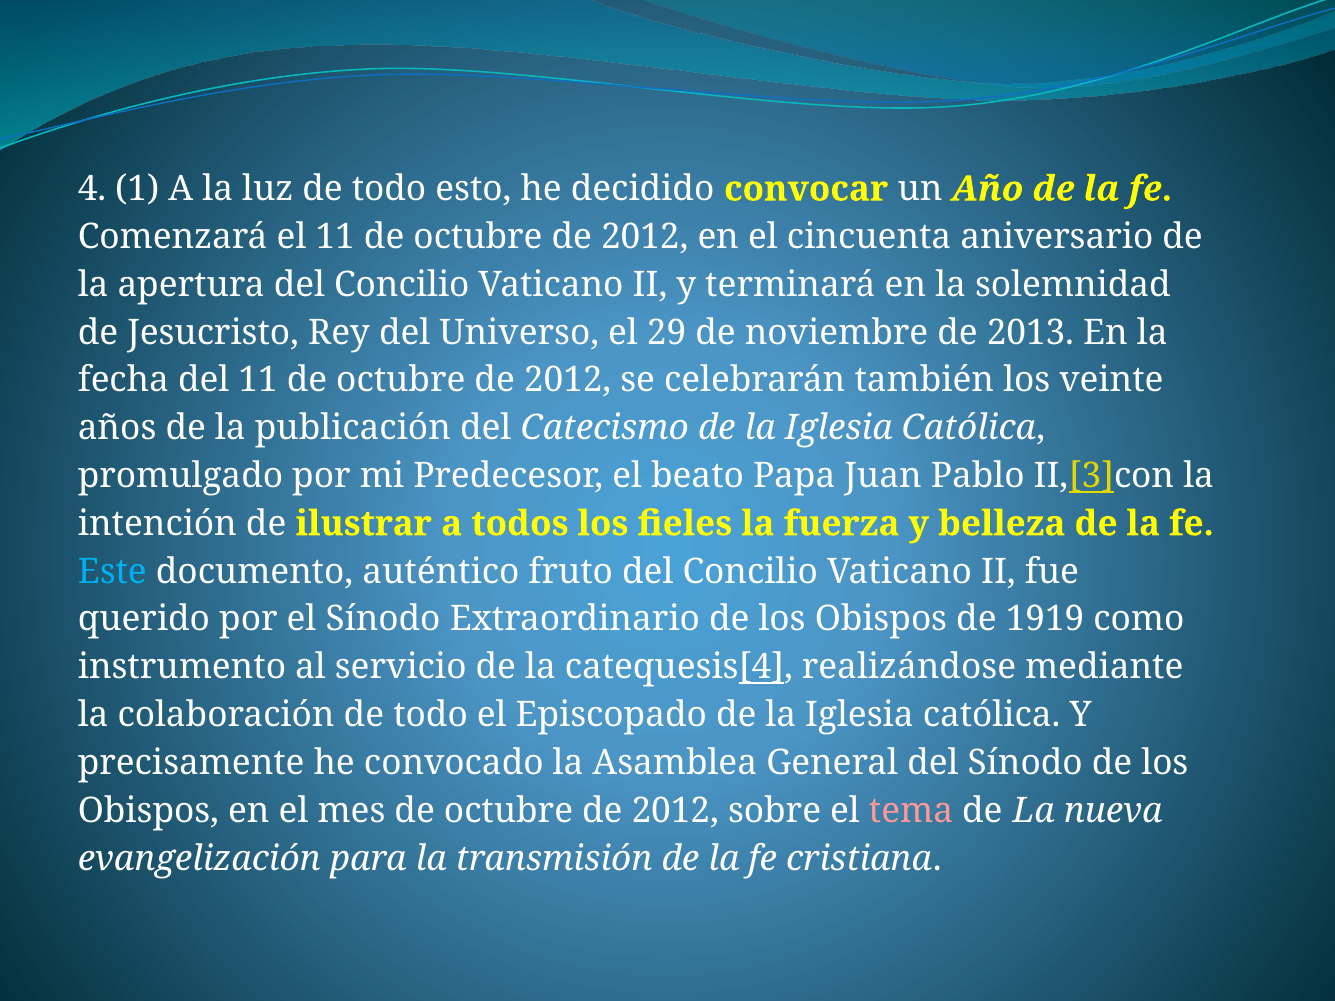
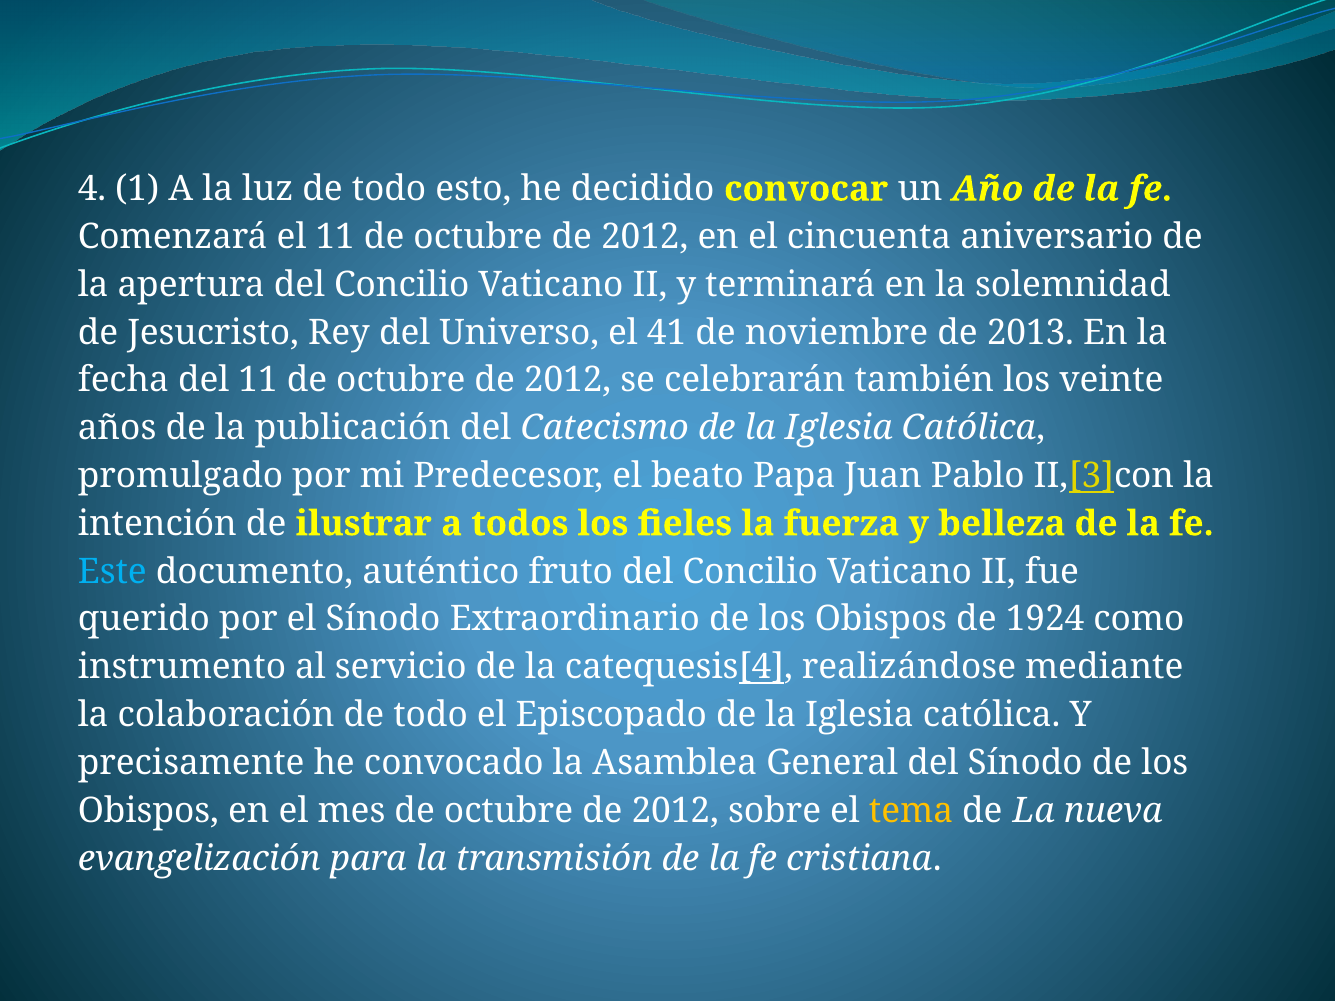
29: 29 -> 41 (667, 332)
1919: 1919 -> 1924 (1045, 619)
tema colour: pink -> yellow (911, 811)
